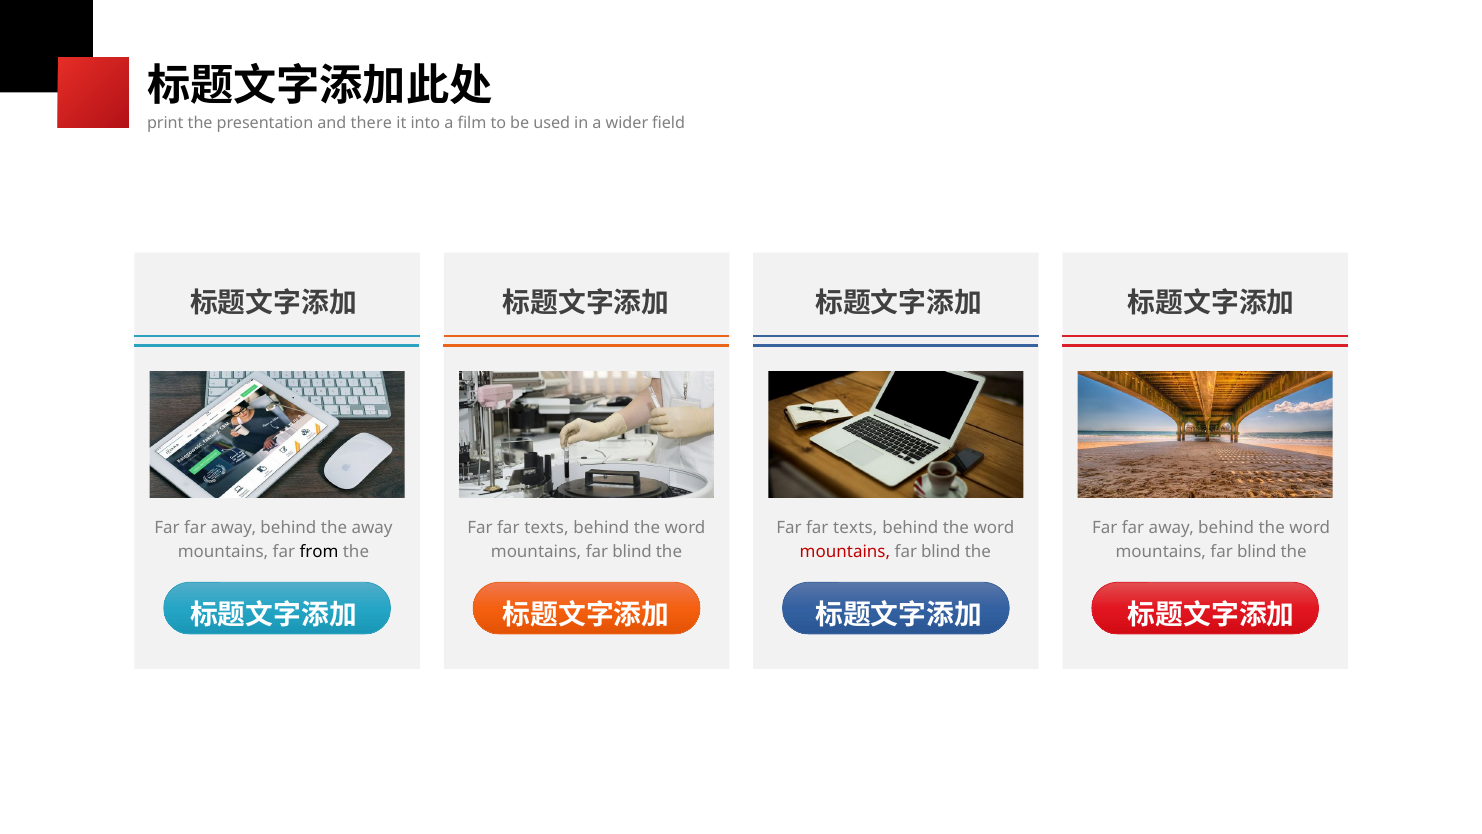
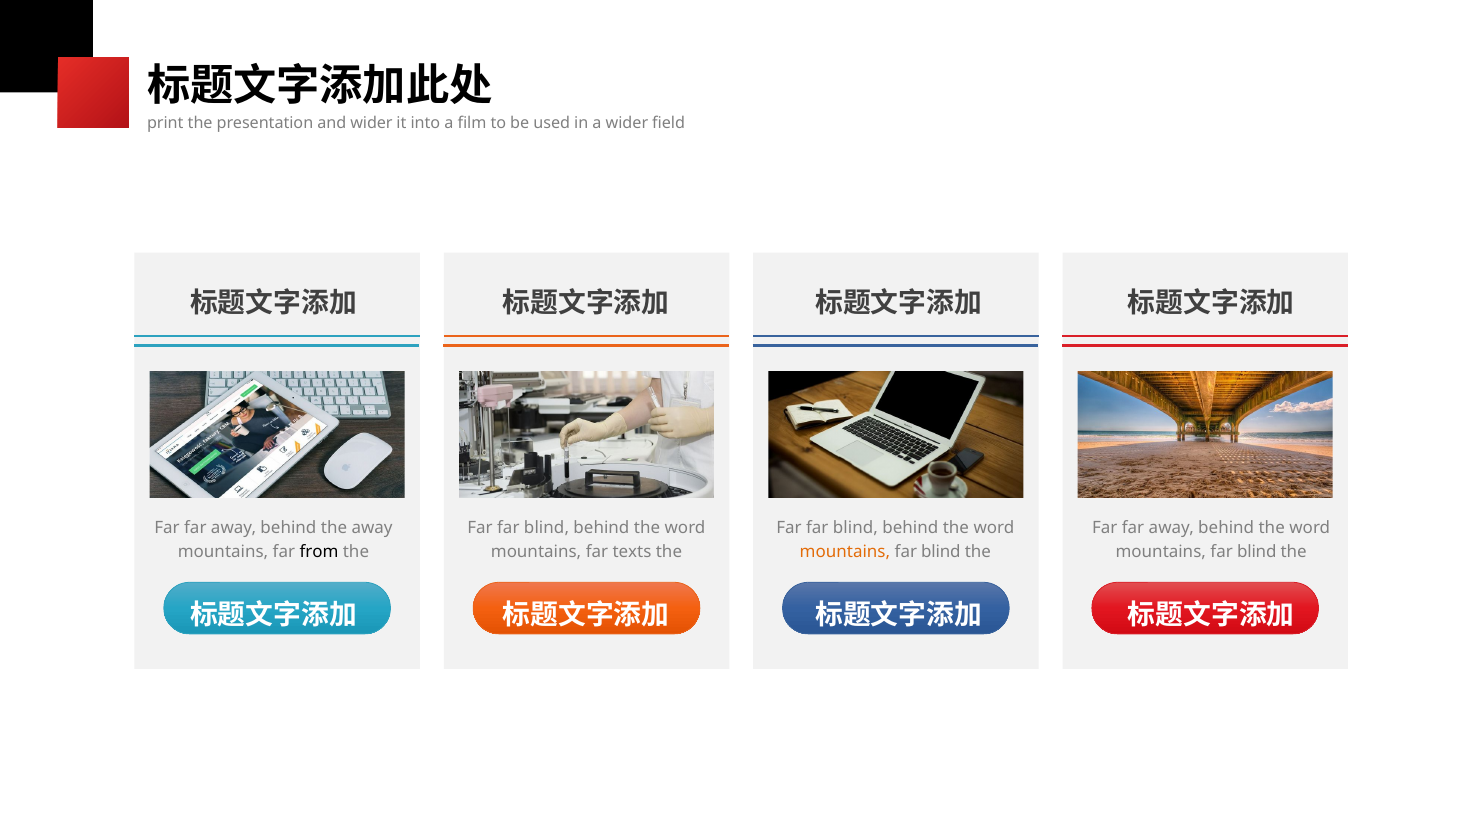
and there: there -> wider (371, 123)
texts: texts -> blind (547, 527)
texts: texts -> blind (855, 527)
blind: blind -> texts (632, 552)
mountains colour: red -> orange (845, 552)
